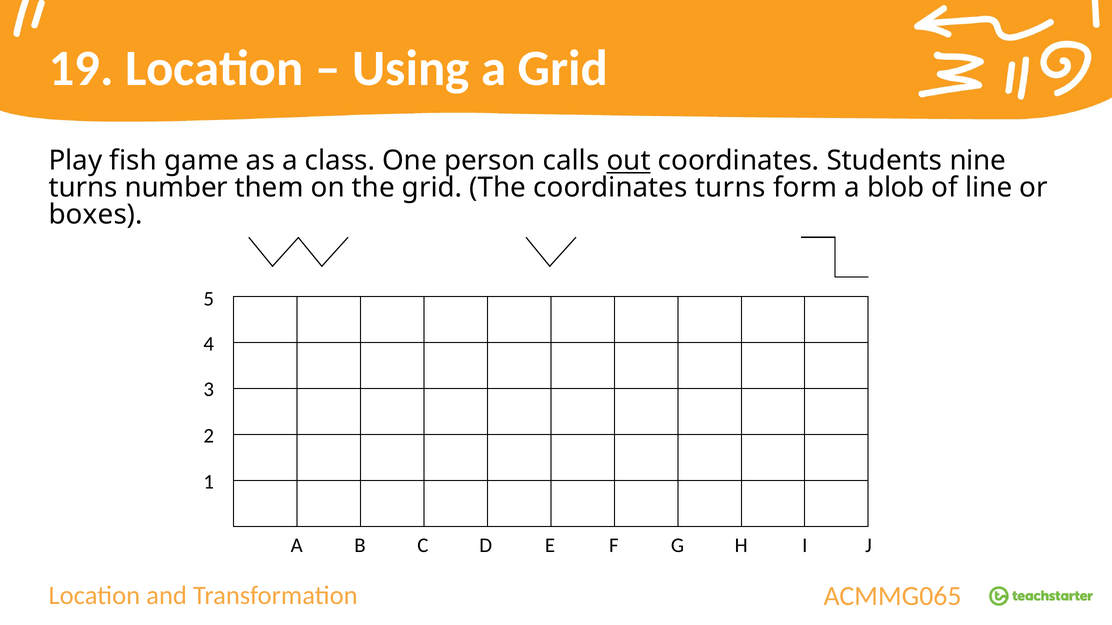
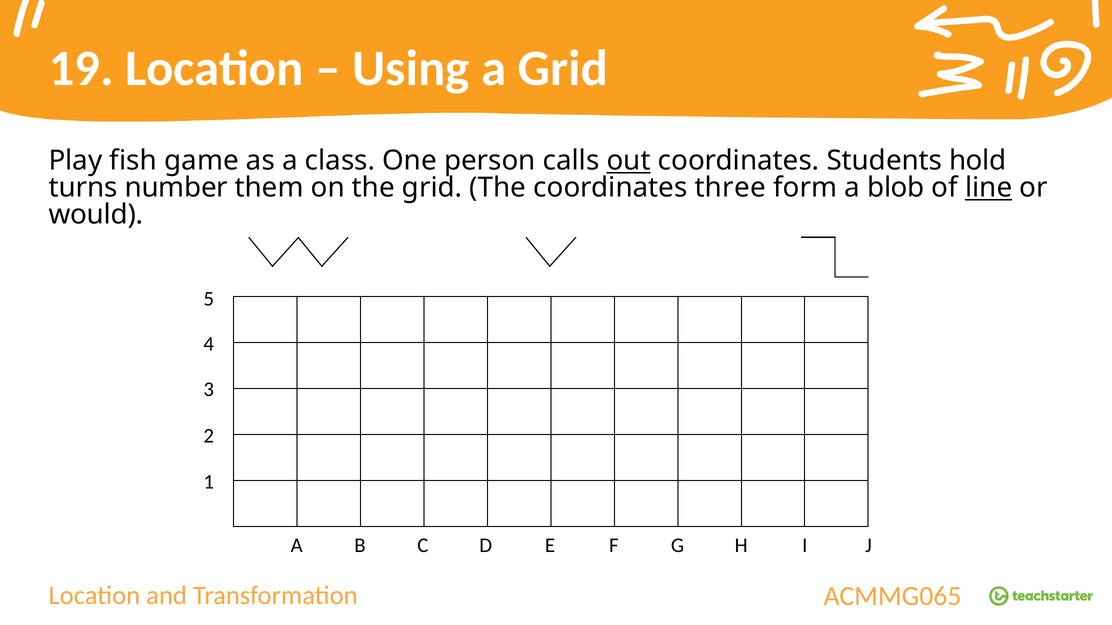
nine: nine -> hold (978, 161)
coordinates turns: turns -> three (730, 188)
line underline: none -> present (989, 188)
boxes: boxes -> would (96, 215)
